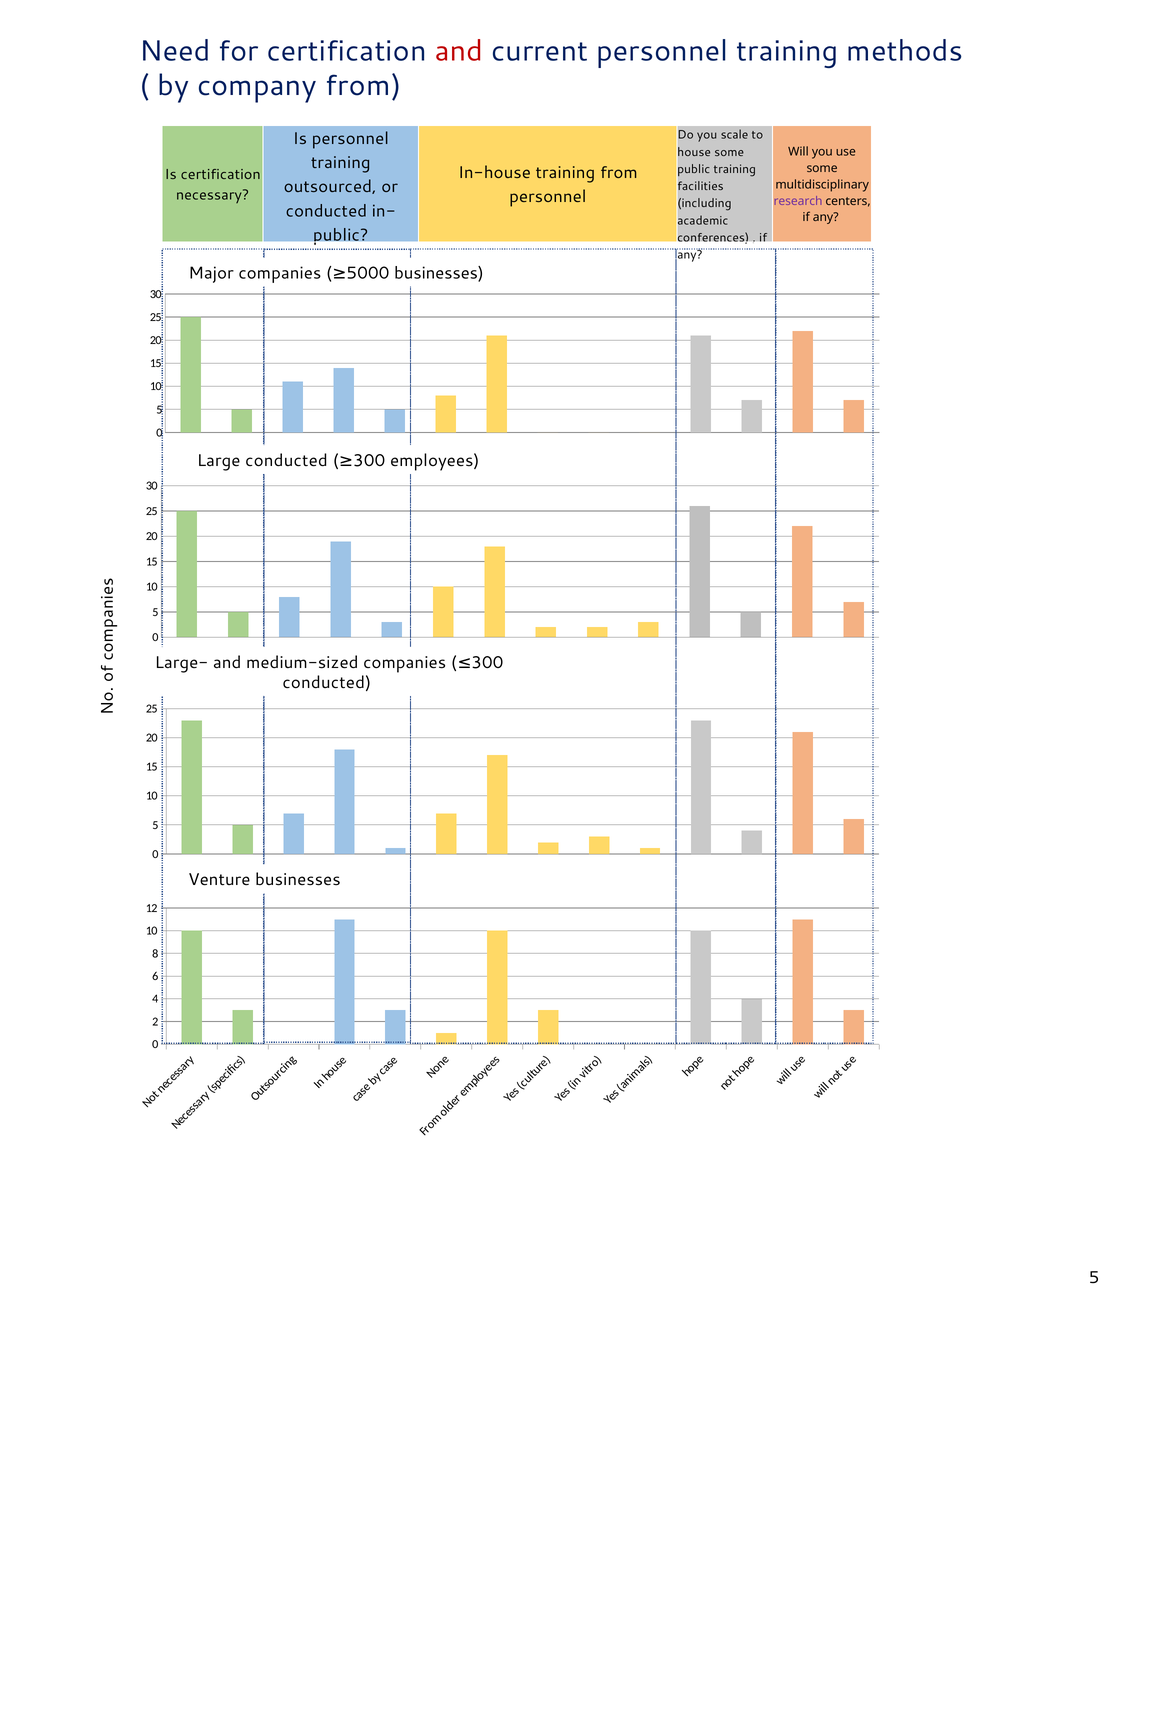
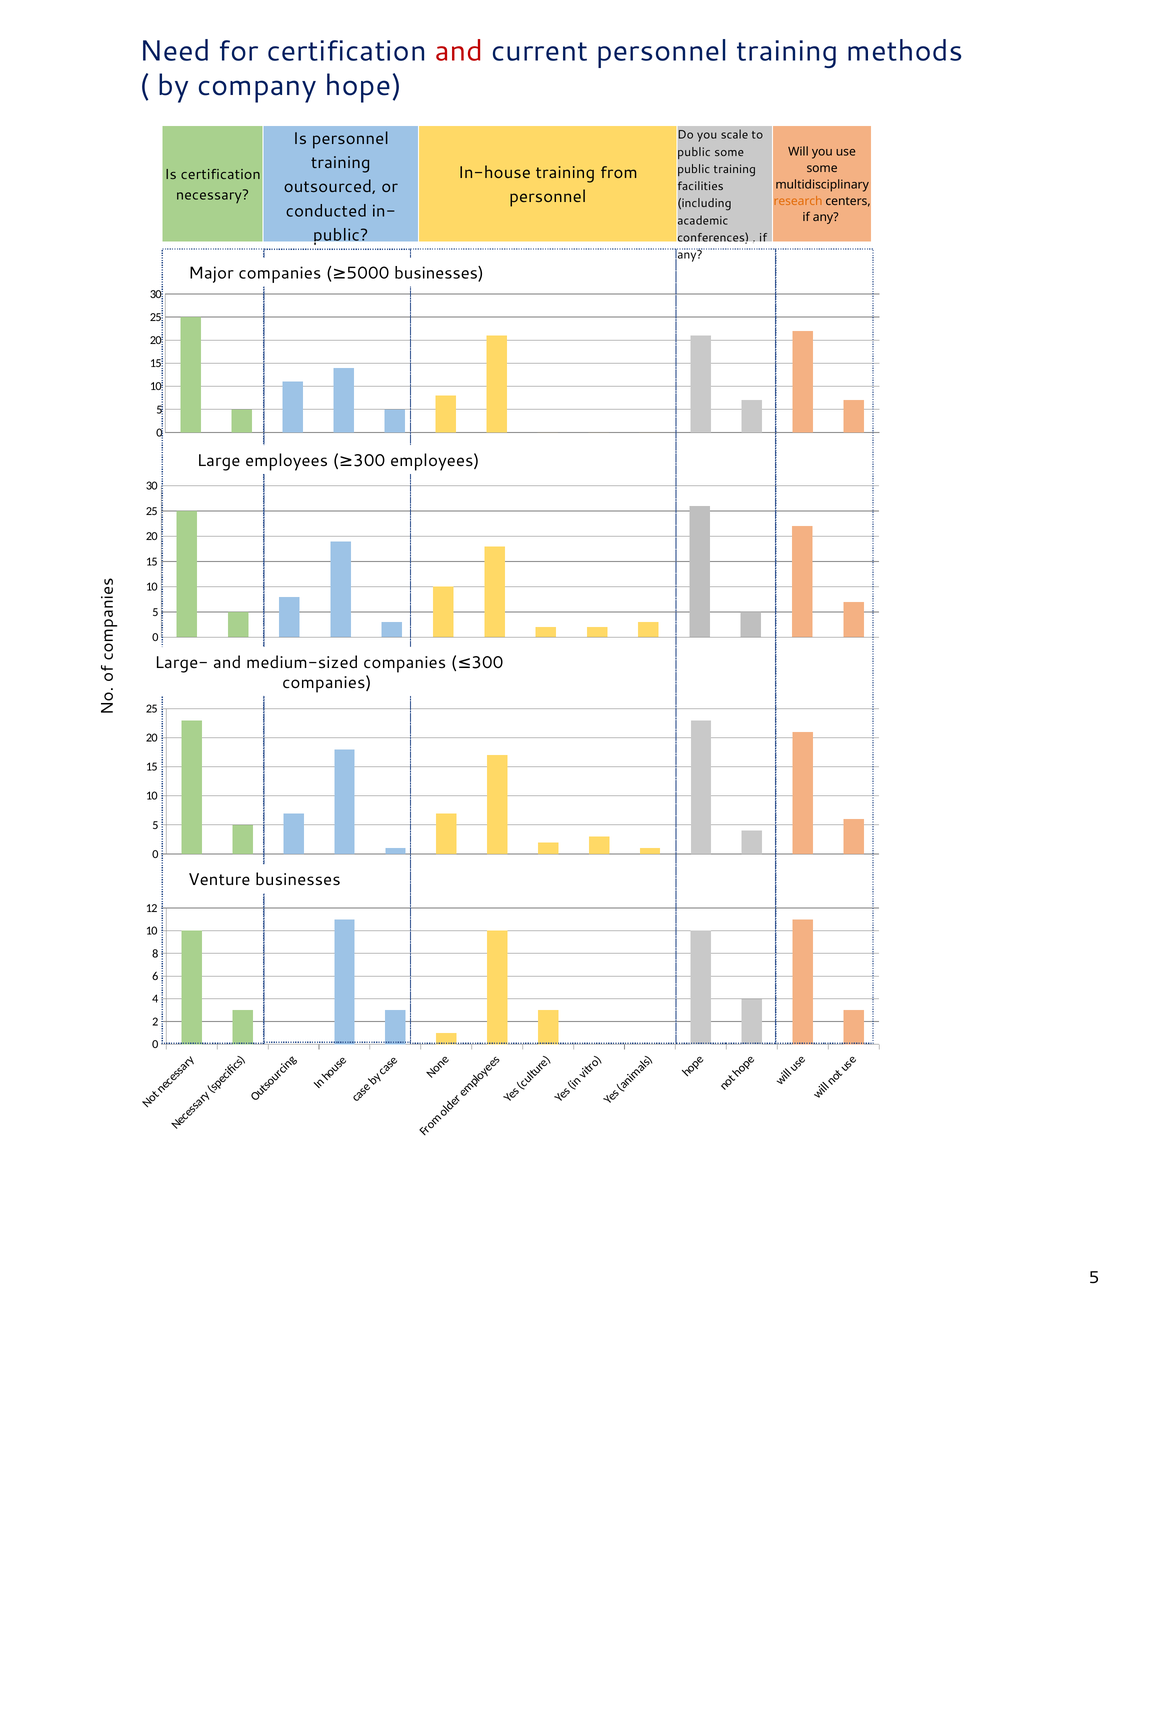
company from: from -> hope (363, 86)
house: house -> public (694, 152)
research colour: purple -> orange (798, 201)
Large conducted: conducted -> employees (287, 461)
conducted: conducted -> companies (327, 683)
